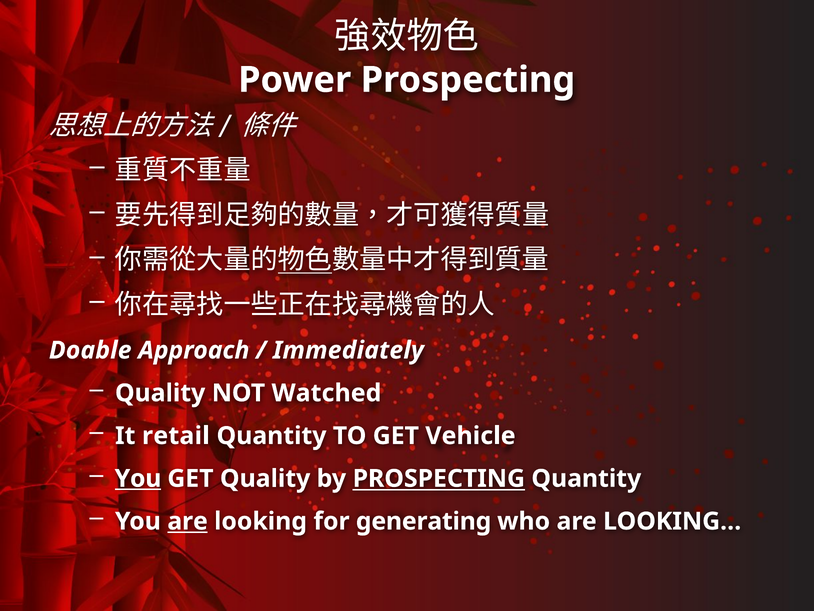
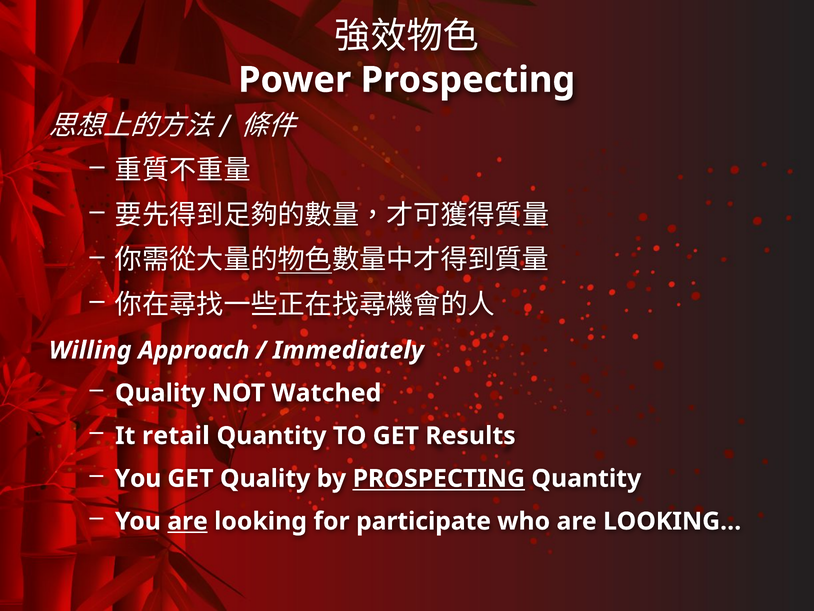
Doable: Doable -> Willing (90, 350)
Vehicle: Vehicle -> Results (470, 435)
You underline: present -> none (138, 478)
generating: generating -> participate (424, 521)
